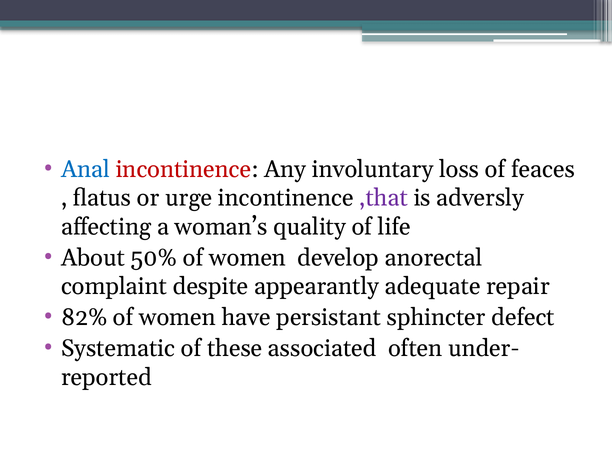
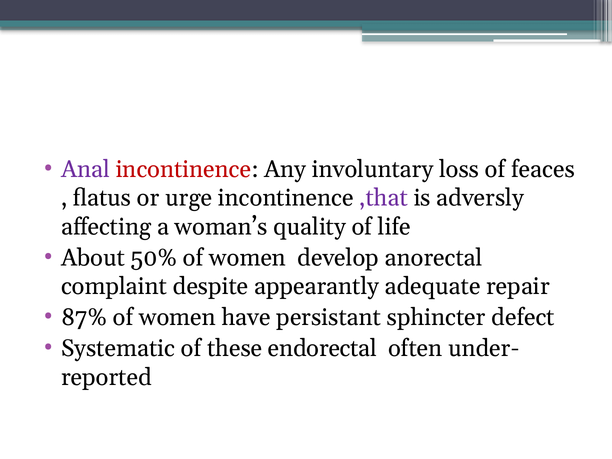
Anal colour: blue -> purple (85, 170)
82%: 82% -> 87% (84, 317)
associated: associated -> endorectal (322, 349)
